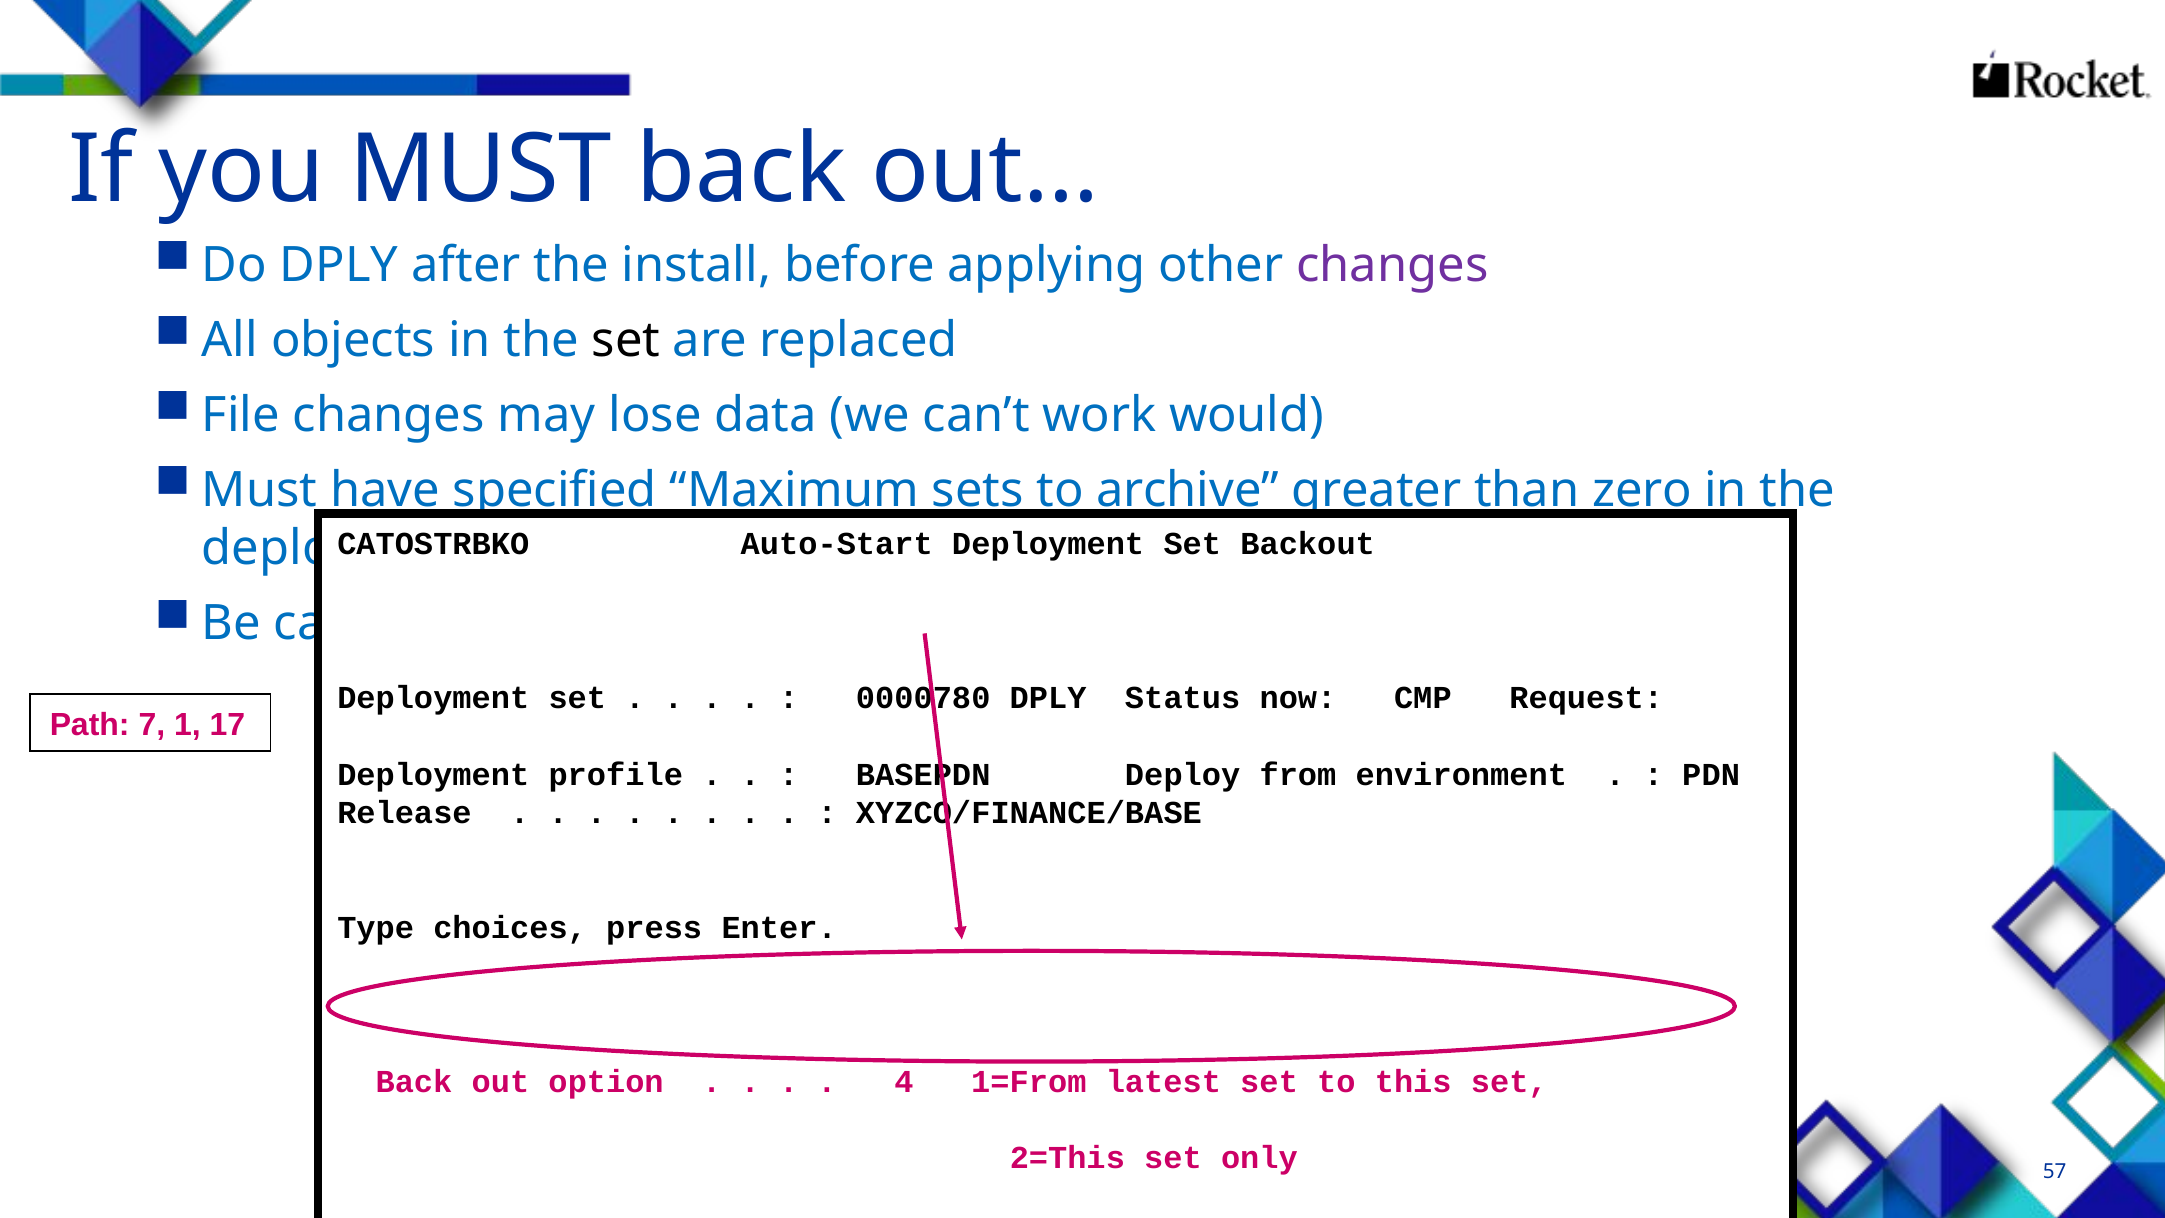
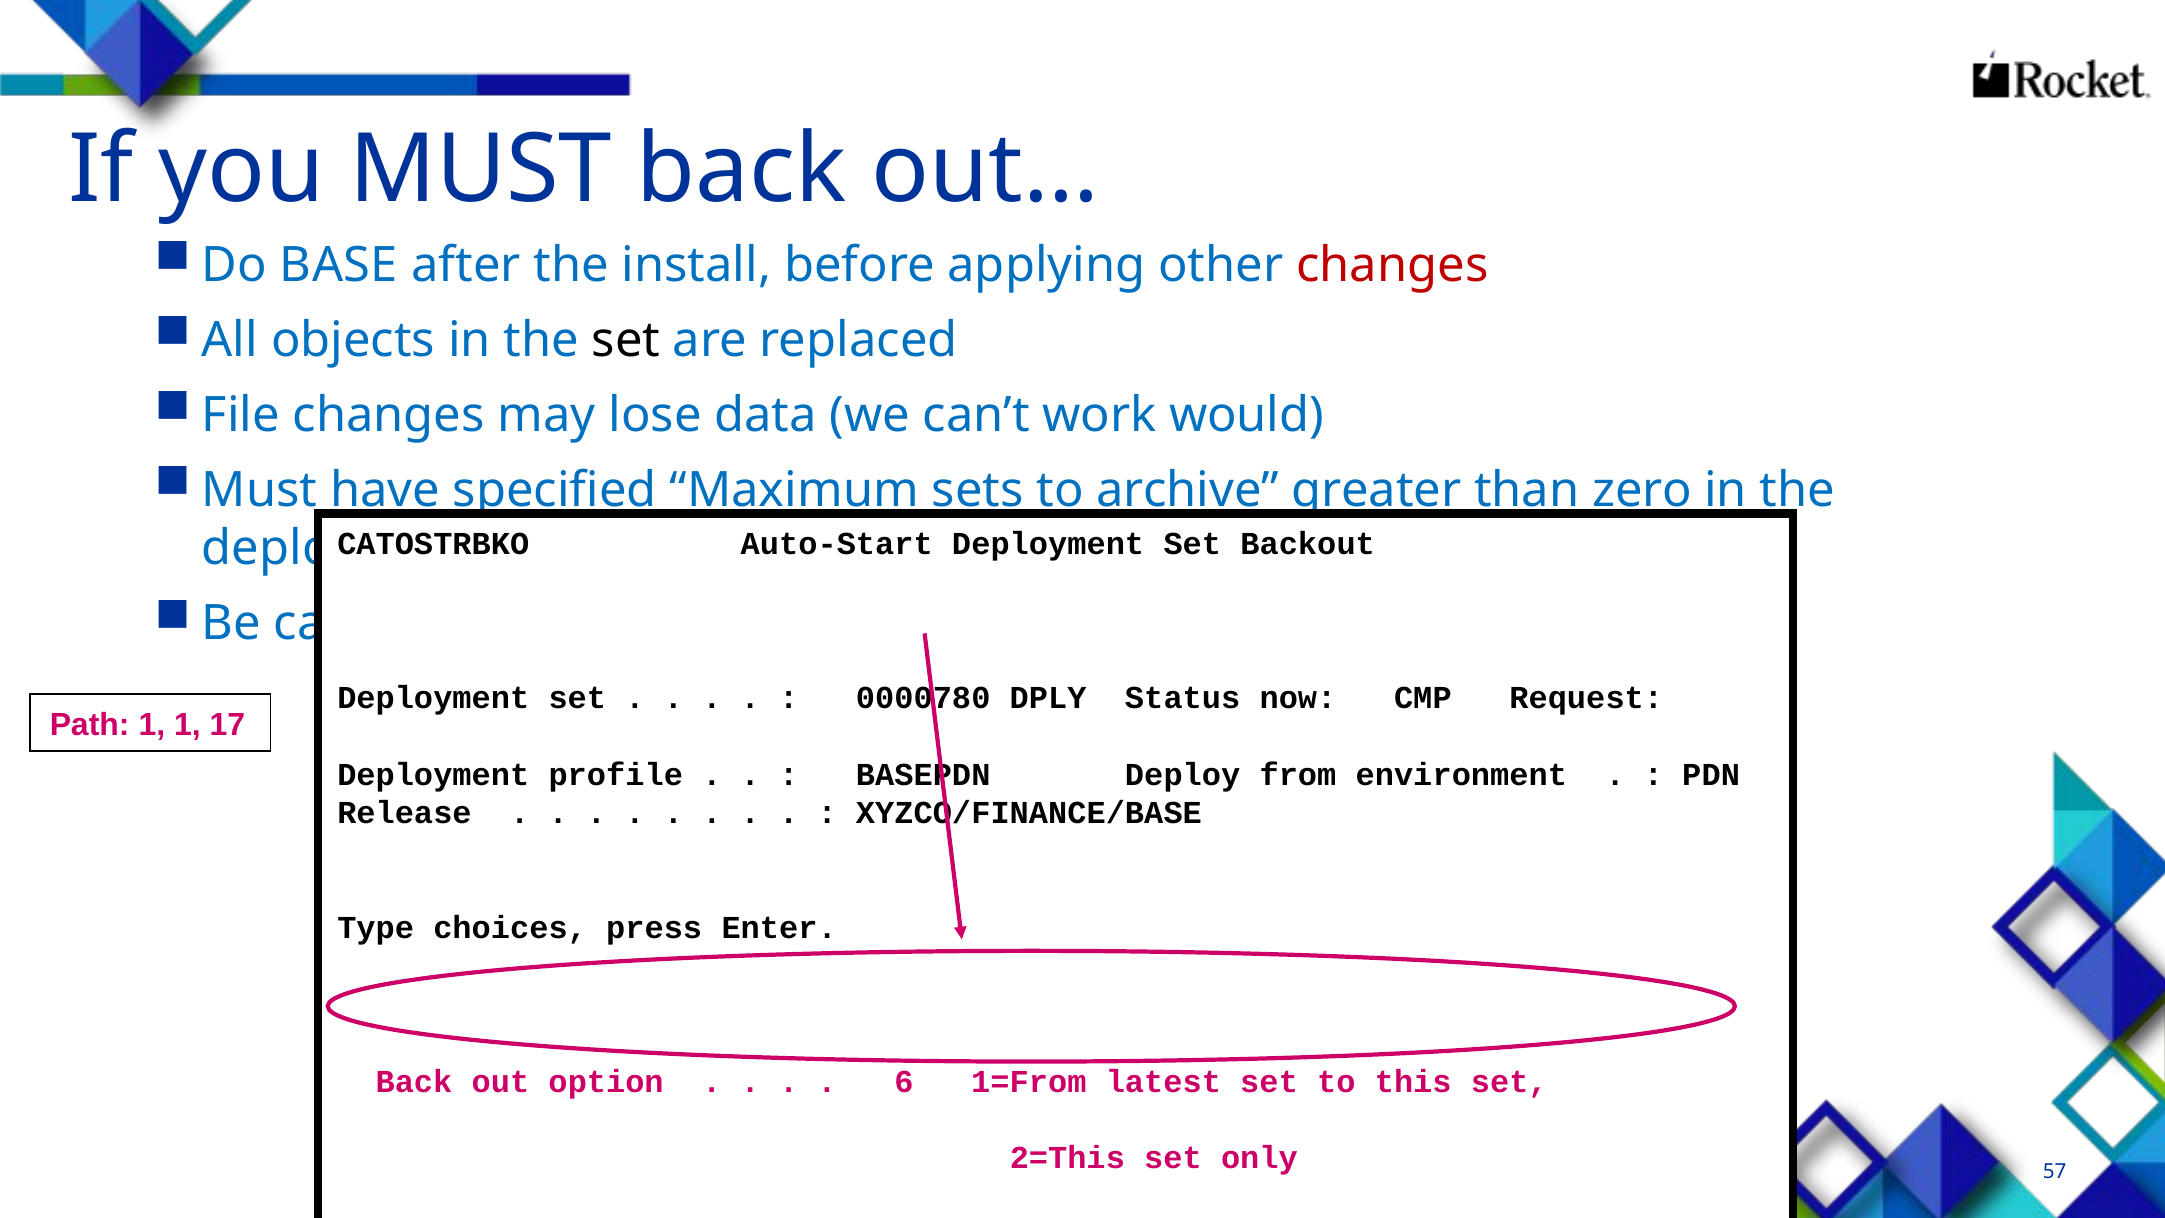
Do DPLY: DPLY -> BASE (339, 265)
changes colour: purple -> red (1392, 265)
Path 7: 7 -> 1 (152, 725)
4: 4 -> 6 (904, 1081)
